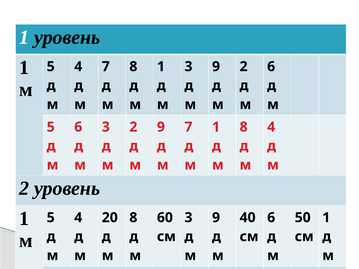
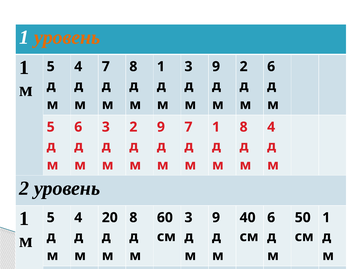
уровень colour: black -> orange (67, 37)
